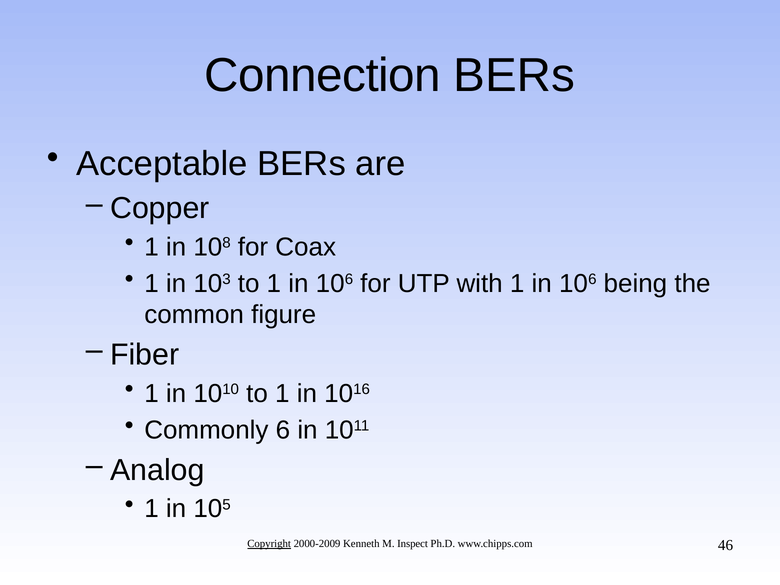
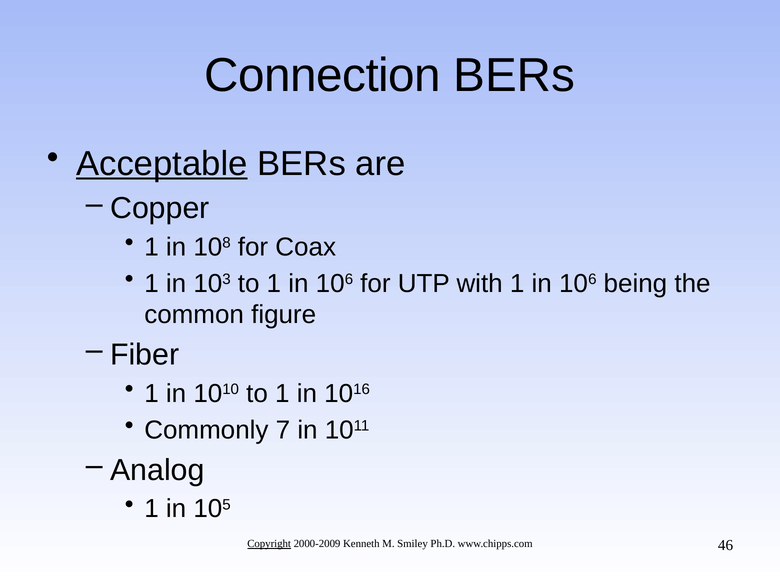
Acceptable underline: none -> present (162, 164)
6: 6 -> 7 (283, 430)
Inspect: Inspect -> Smiley (412, 544)
